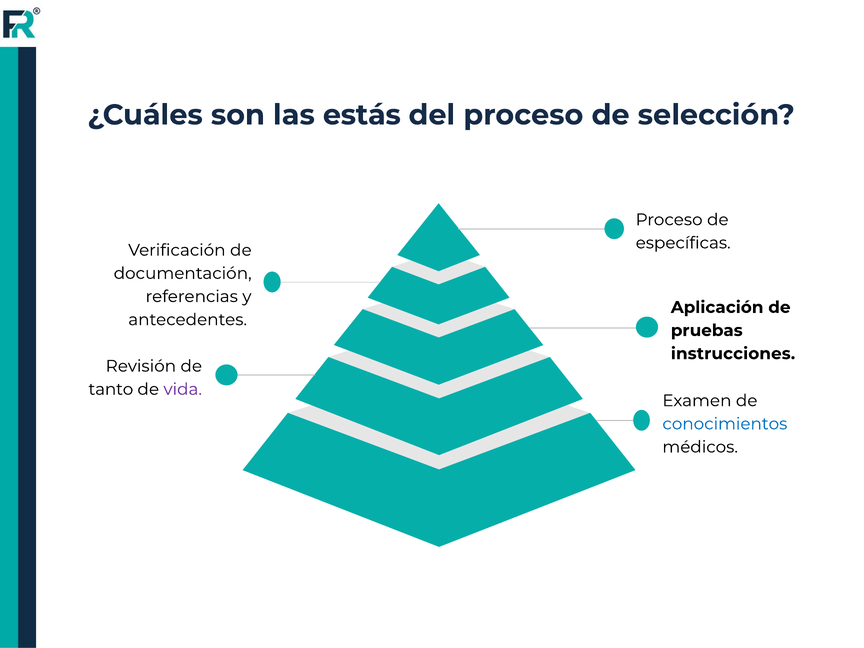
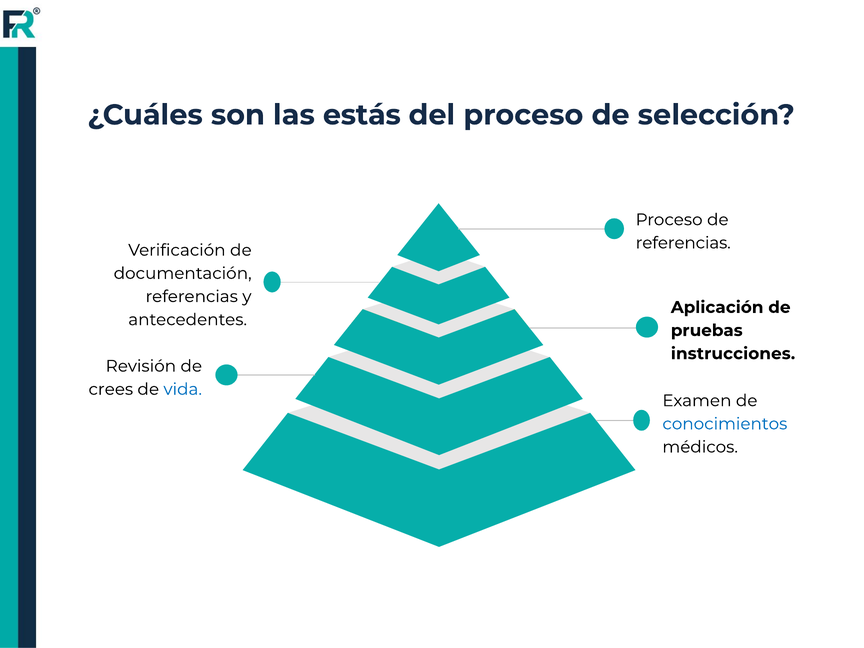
específicas: específicas -> referencias (683, 243)
tanto: tanto -> crees (111, 389)
vida colour: purple -> blue (183, 389)
